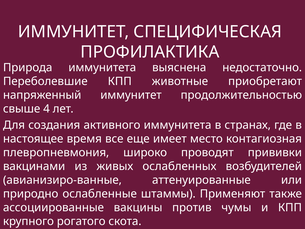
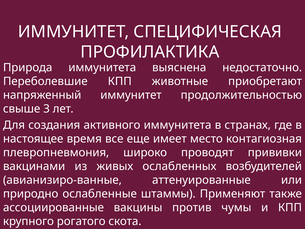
4: 4 -> 3 (47, 109)
